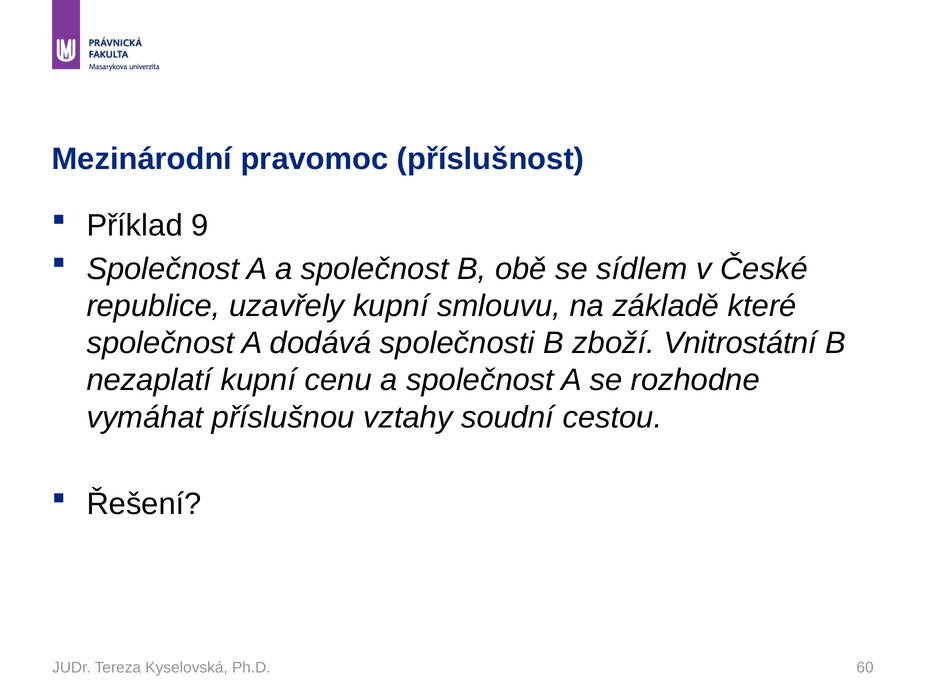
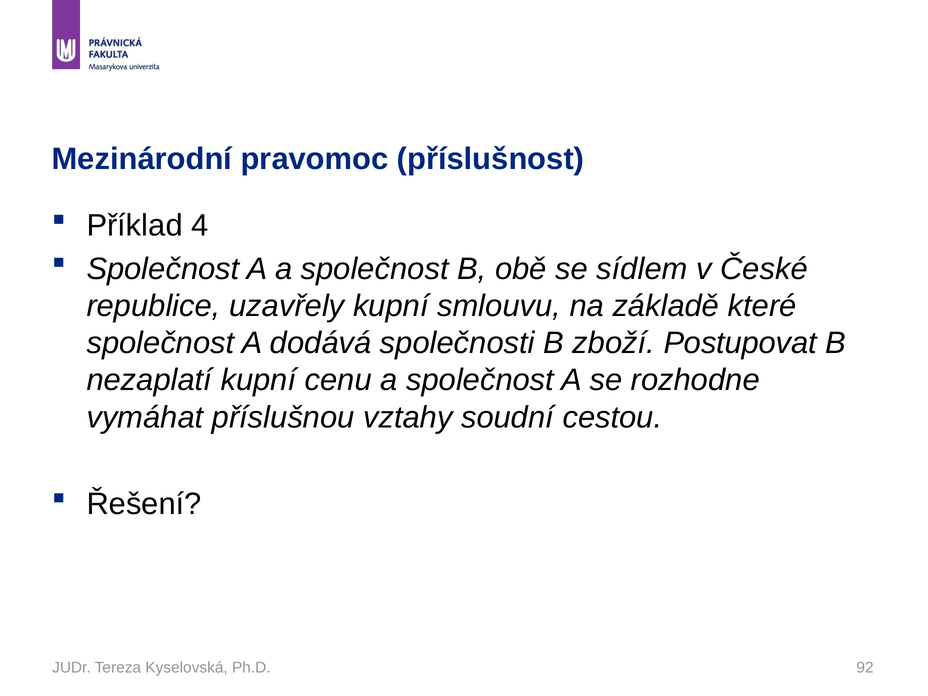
9: 9 -> 4 (200, 226)
Vnitrostátní: Vnitrostátní -> Postupovat (740, 343)
60: 60 -> 92 (865, 668)
